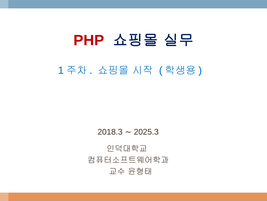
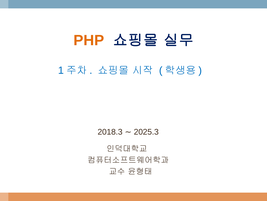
PHP colour: red -> orange (89, 40)
